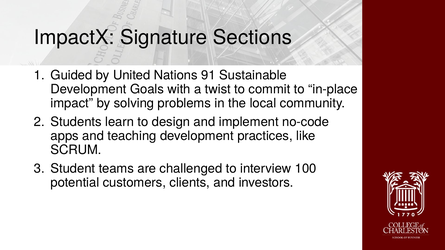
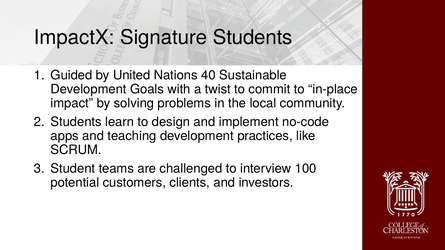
Signature Sections: Sections -> Students (253, 37)
91: 91 -> 40 (208, 75)
